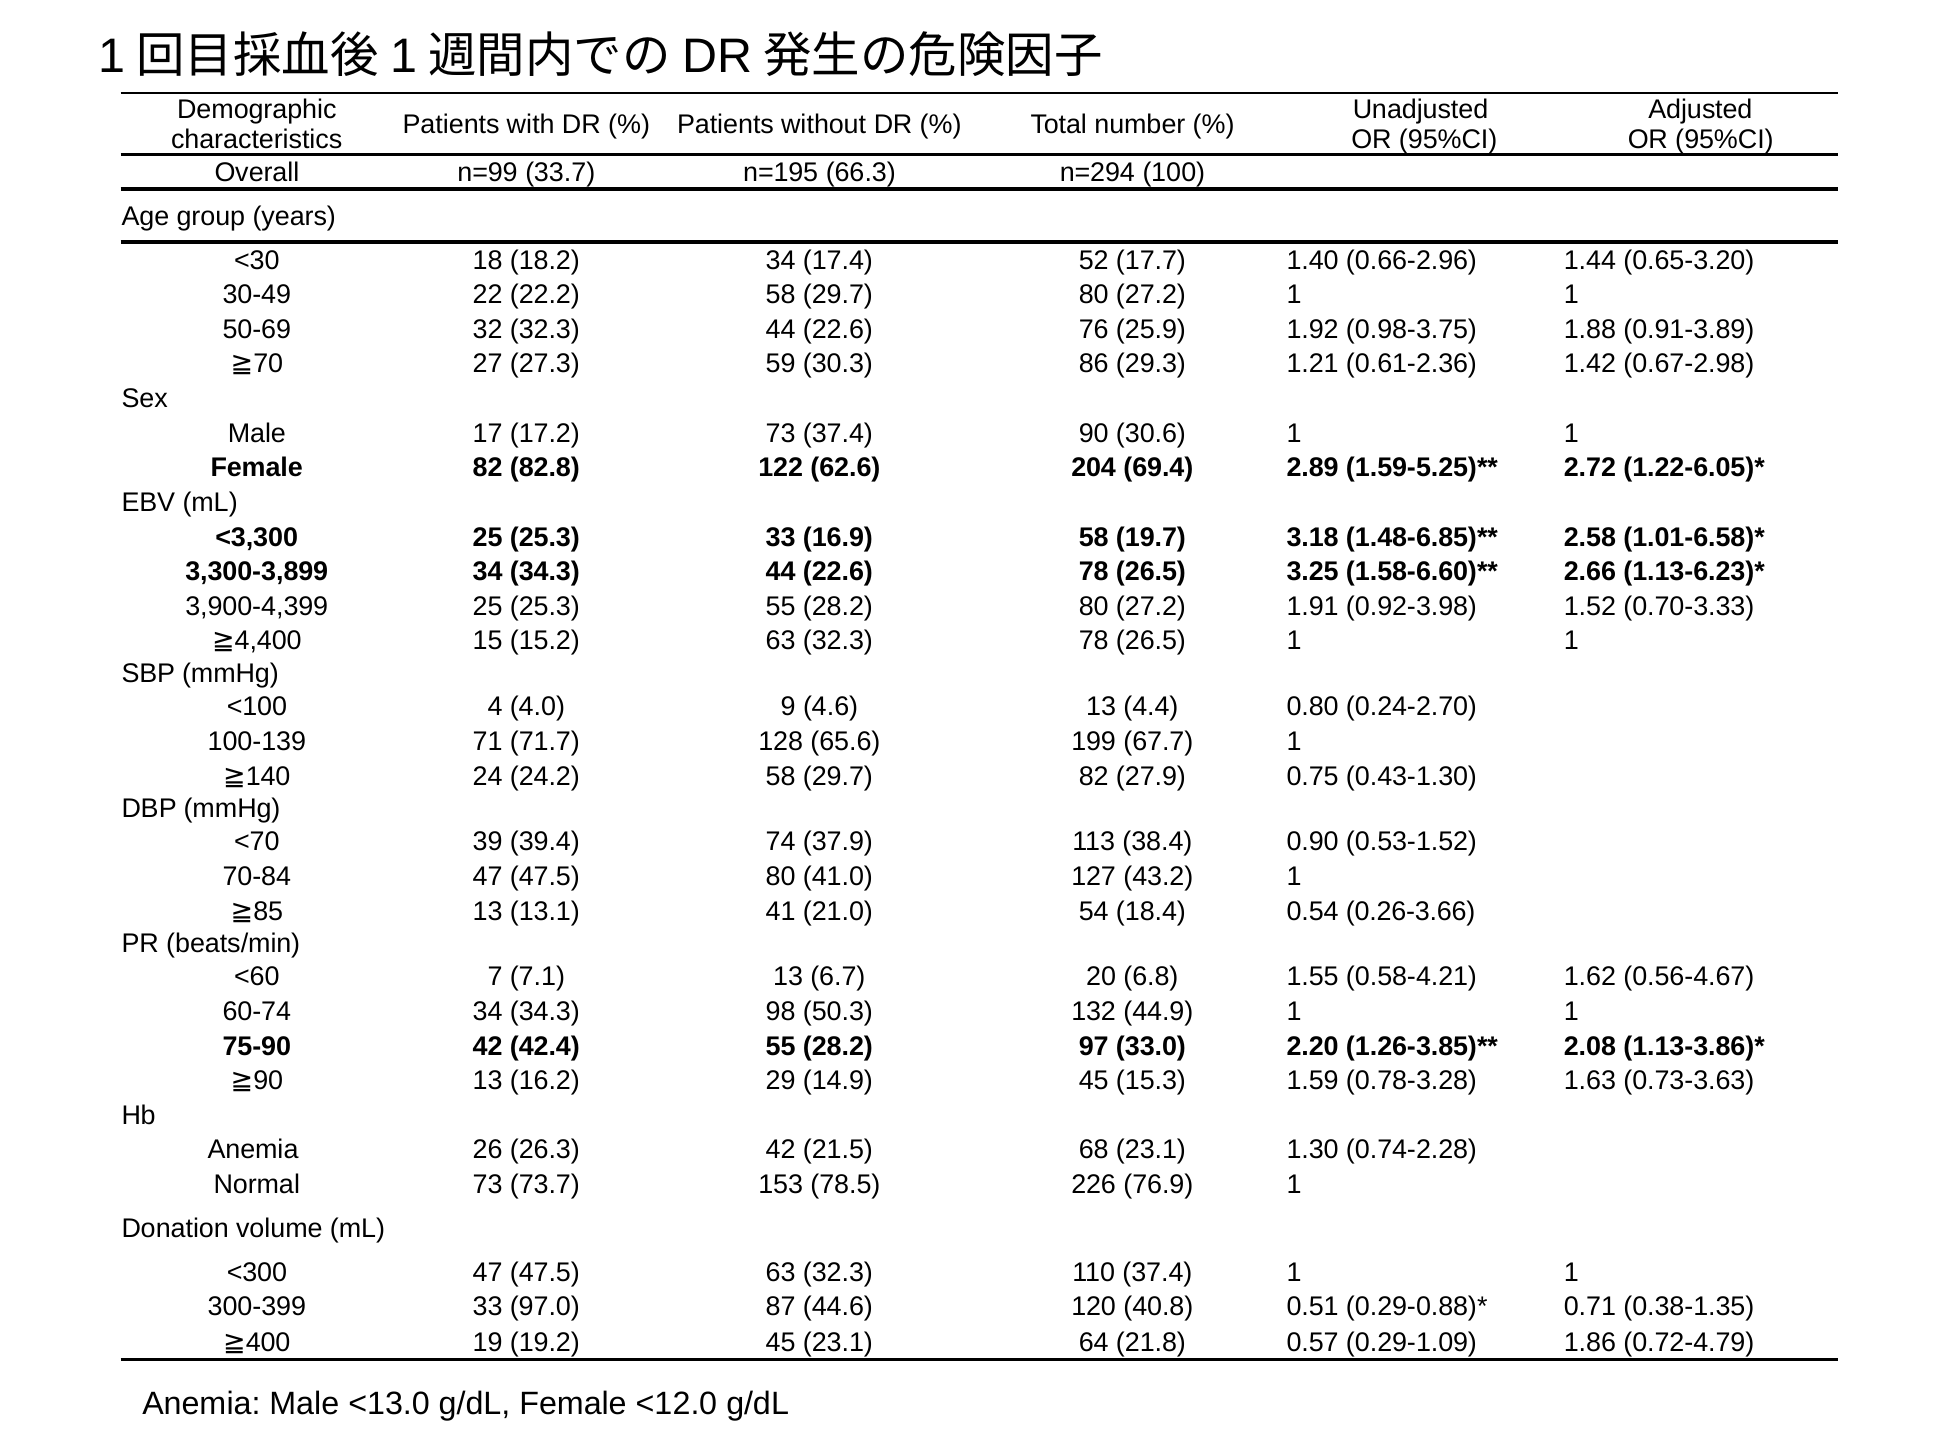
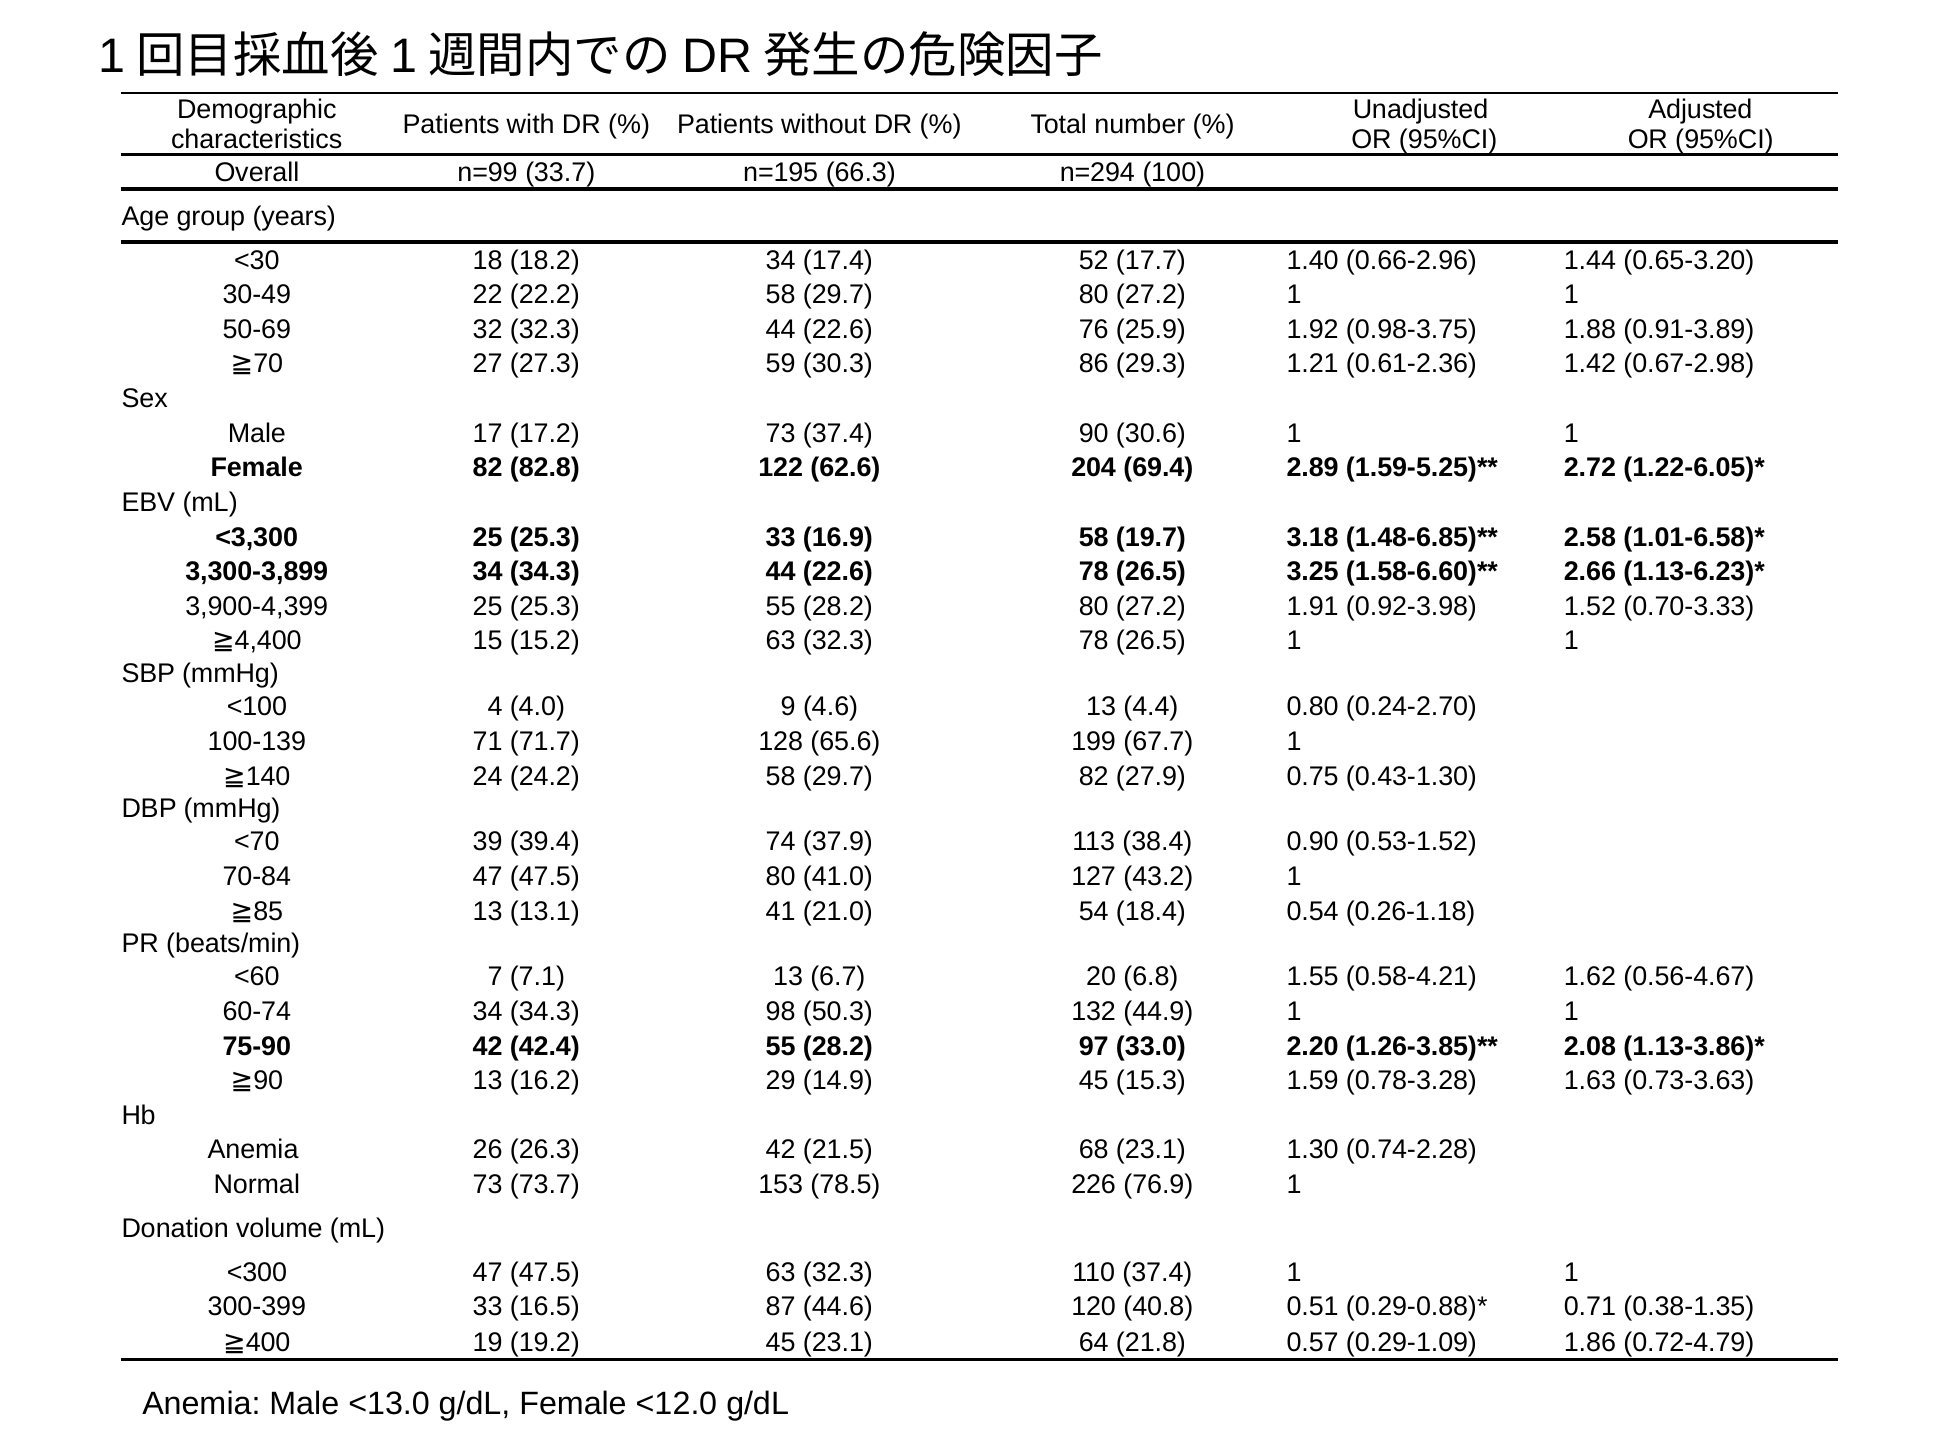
0.26-3.66: 0.26-3.66 -> 0.26-1.18 (1411, 911)
97.0: 97.0 -> 16.5 (545, 1307)
